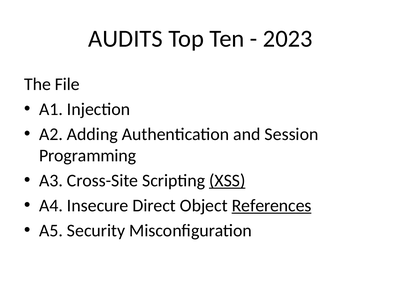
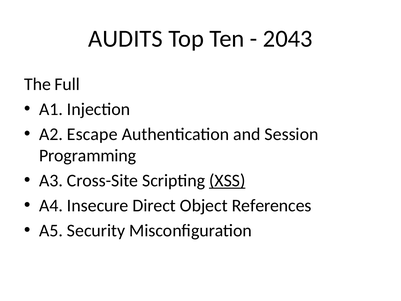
2023: 2023 -> 2043 (288, 39)
File: File -> Full (67, 84)
Adding: Adding -> Escape (92, 134)
References underline: present -> none (272, 205)
